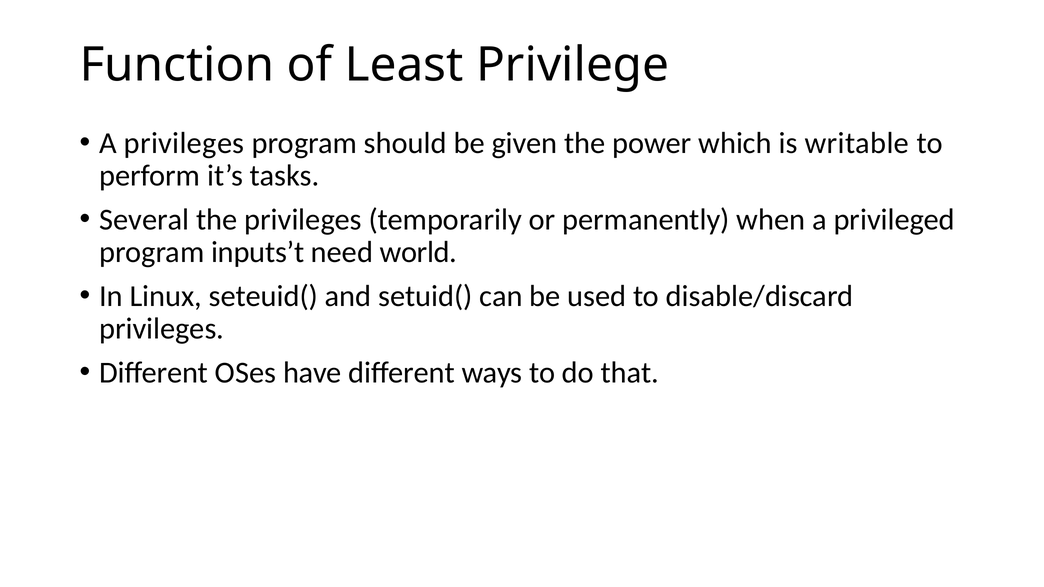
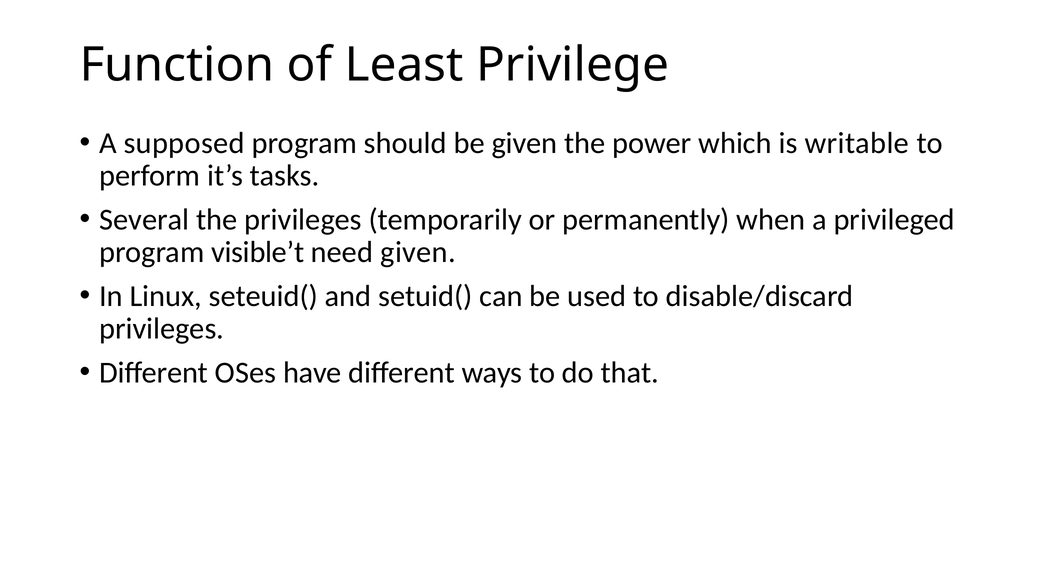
A privileges: privileges -> supposed (184, 143)
inputs’t: inputs’t -> visible’t (258, 252)
need world: world -> given (418, 252)
